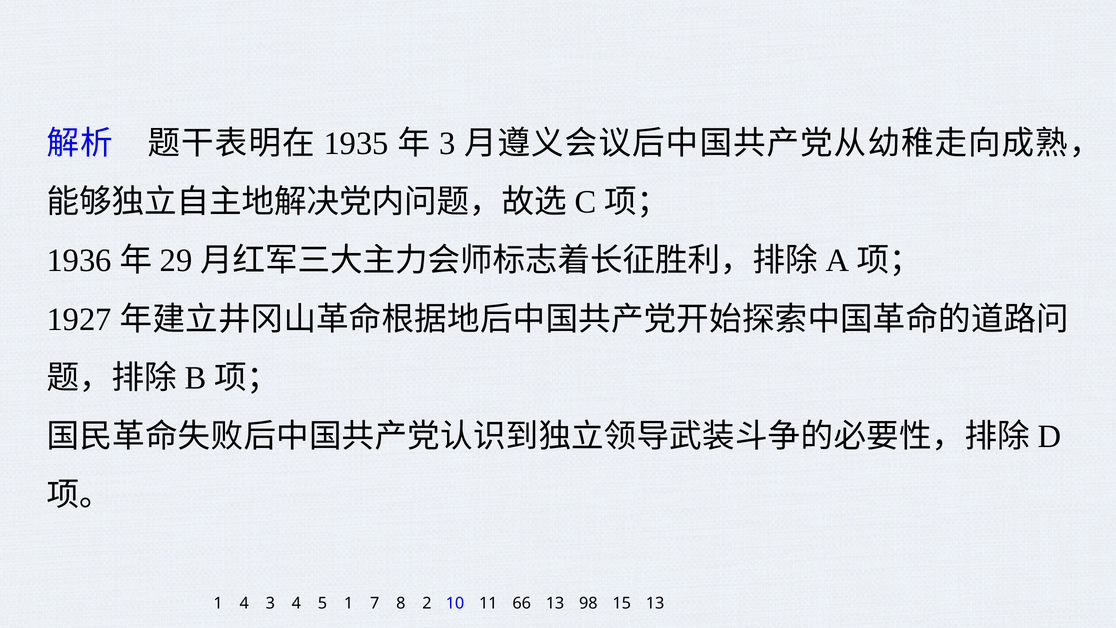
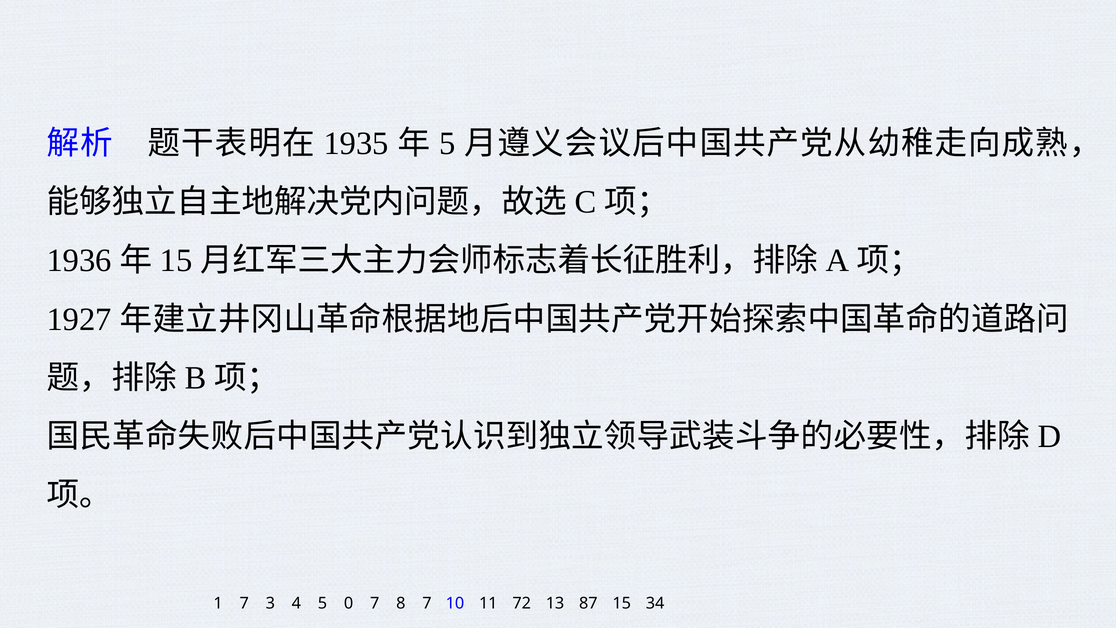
3: 3 -> 5 (447, 143)
29: 29 -> 15 (176, 261)
1 4: 4 -> 7 (244, 603)
5 1: 1 -> 0 (349, 603)
8 2: 2 -> 7 (427, 603)
66: 66 -> 72 (522, 603)
98: 98 -> 87 (588, 603)
15 13: 13 -> 34 (655, 603)
